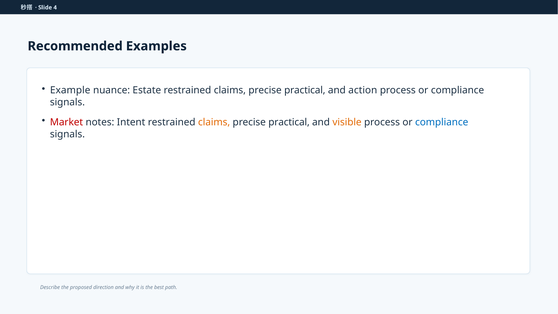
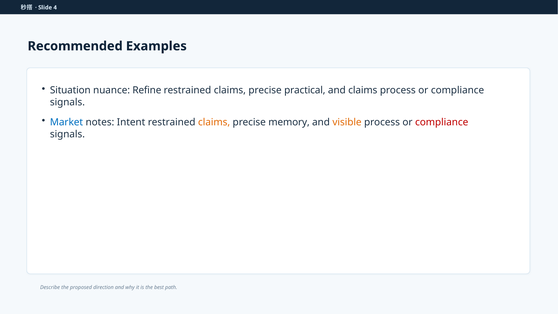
Example: Example -> Situation (70, 90)
Estate: Estate -> Refine (147, 90)
and action: action -> claims (363, 90)
Market colour: red -> blue (66, 122)
practical: practical -> memory (289, 122)
compliance colour: blue -> red (442, 122)
